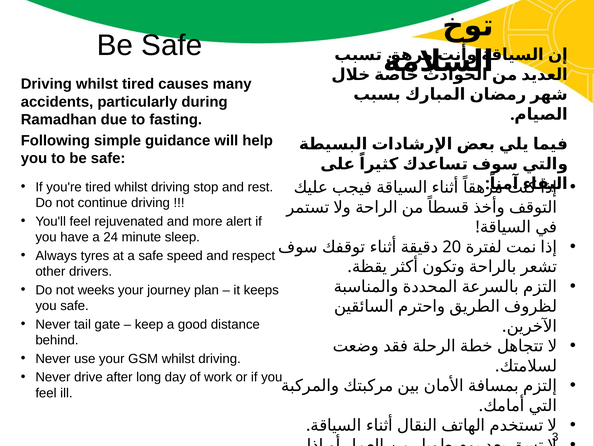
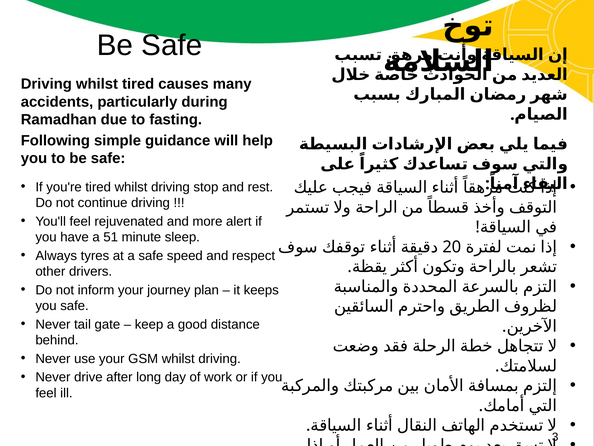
24: 24 -> 51 (111, 237)
weeks: weeks -> inform (96, 290)
